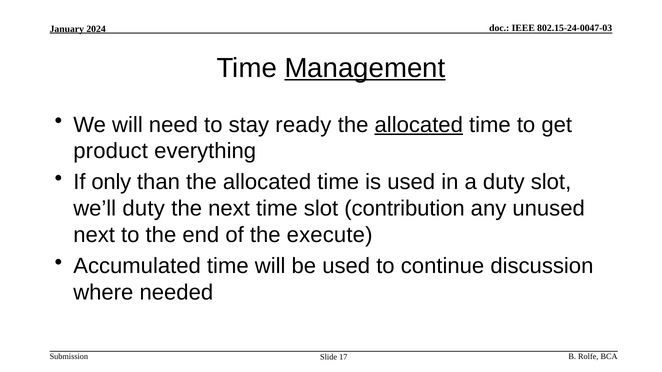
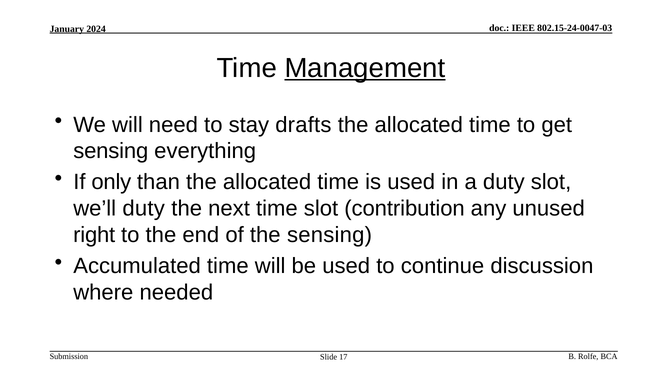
ready: ready -> drafts (303, 125)
allocated underline: present -> none (419, 125)
product: product -> sensing (111, 151)
next: next -> right (94, 235)
the execute: execute -> sensing (330, 235)
